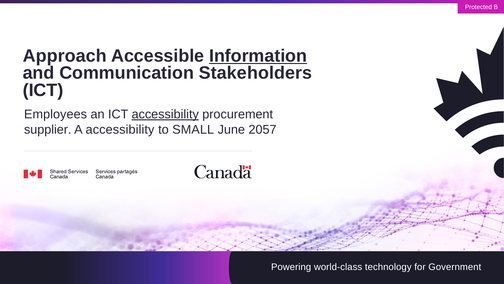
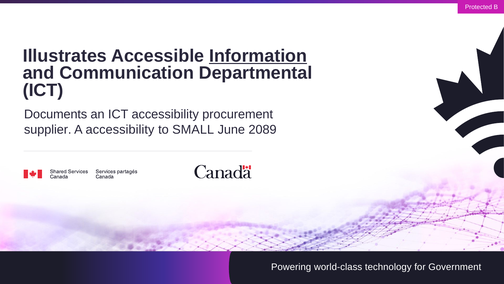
Approach: Approach -> Illustrates (65, 56)
Stakeholders: Stakeholders -> Departmental (256, 73)
Employees: Employees -> Documents (56, 114)
accessibility underline: present -> none (165, 114)
2057: 2057 -> 2089 (263, 129)
